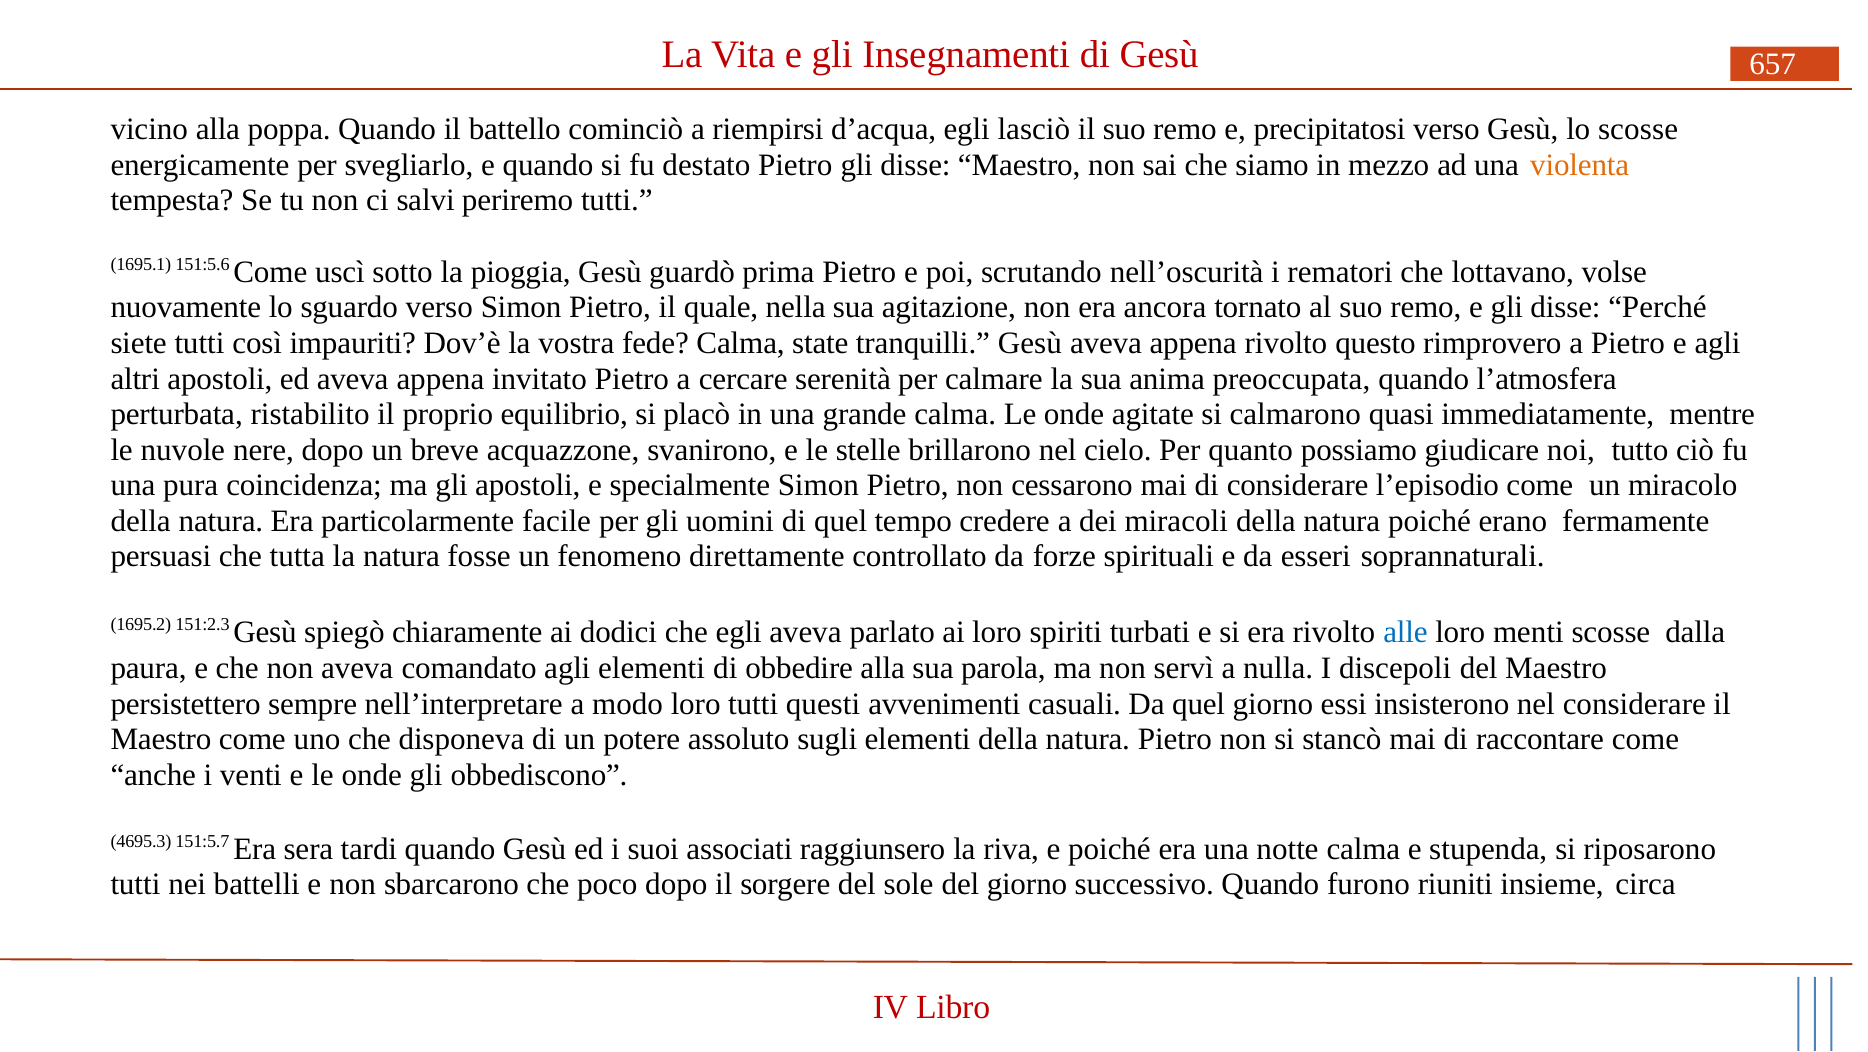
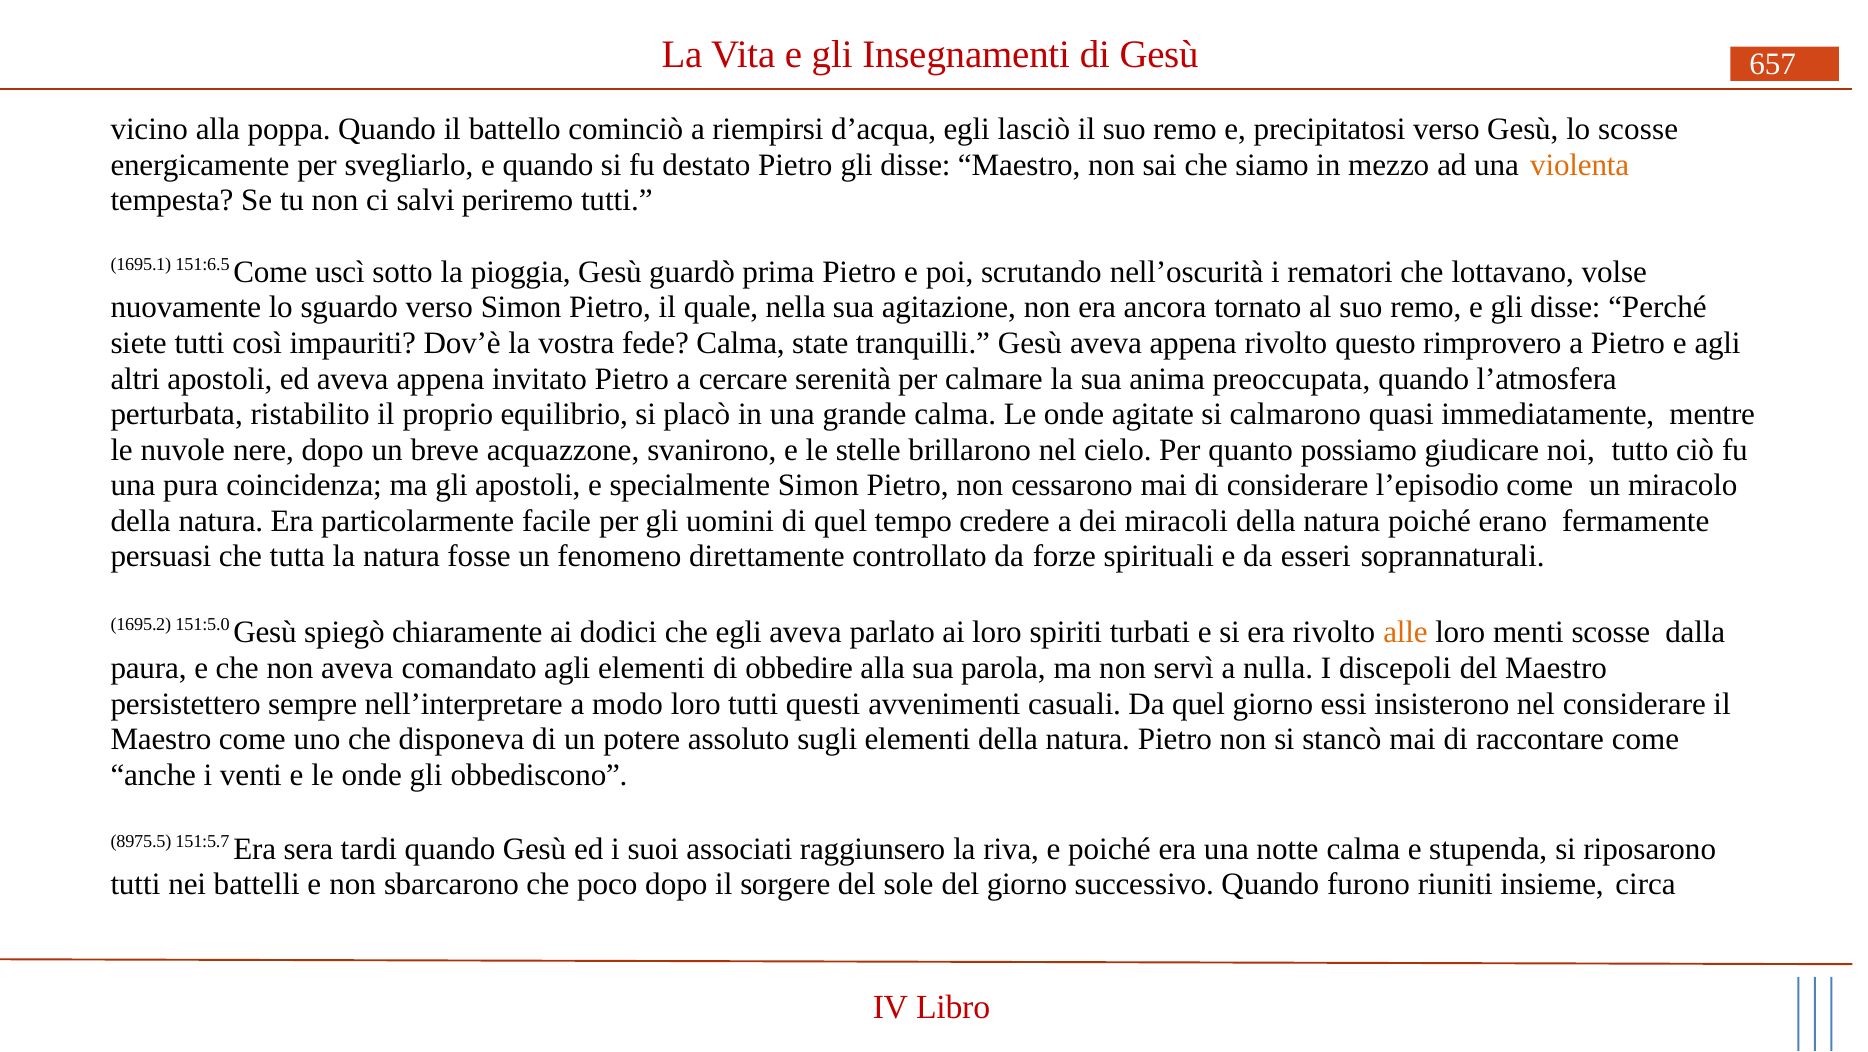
151:5.6: 151:5.6 -> 151:6.5 (203, 265)
151:2.3: 151:2.3 -> 151:5.0 (203, 625)
alle colour: blue -> orange (1405, 632)
4695.3: 4695.3 -> 8975.5 (141, 841)
